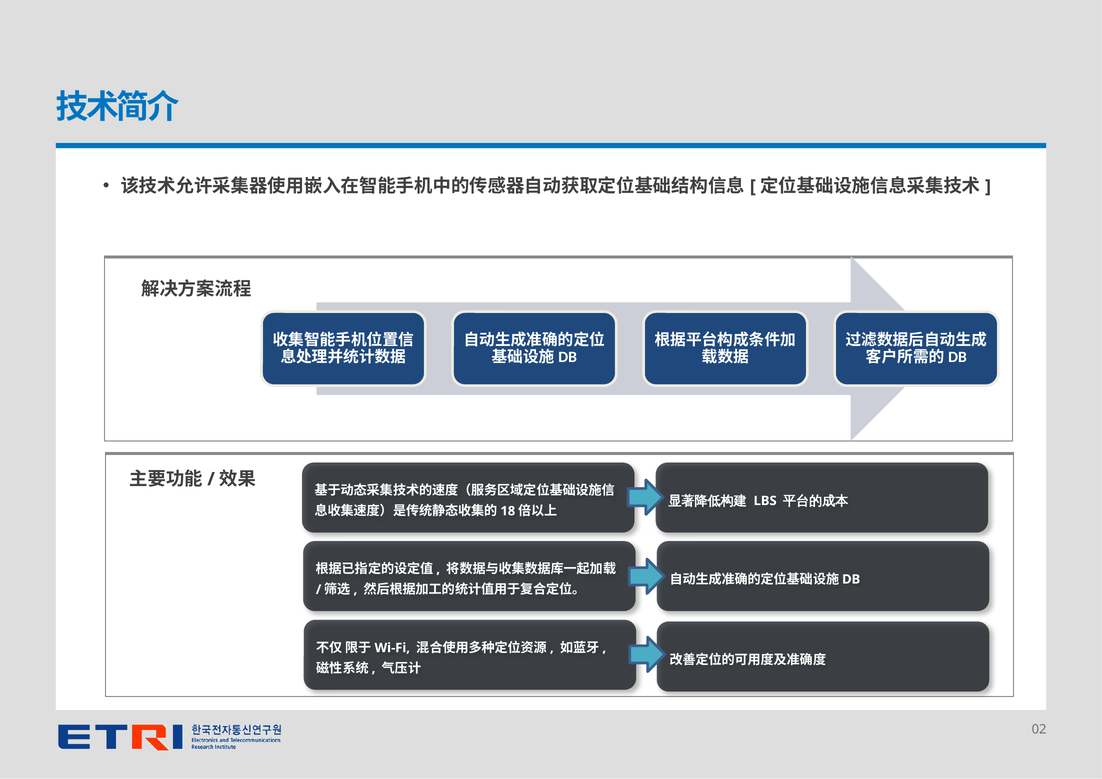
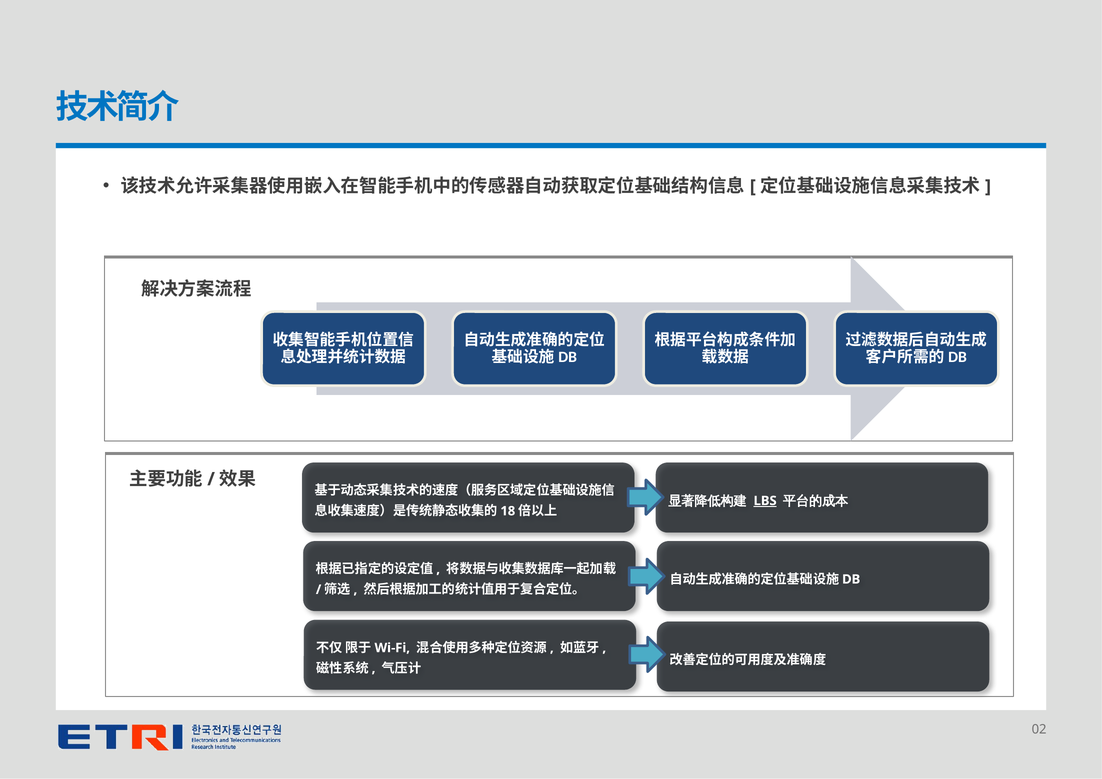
LBS underline: none -> present (765, 501)
